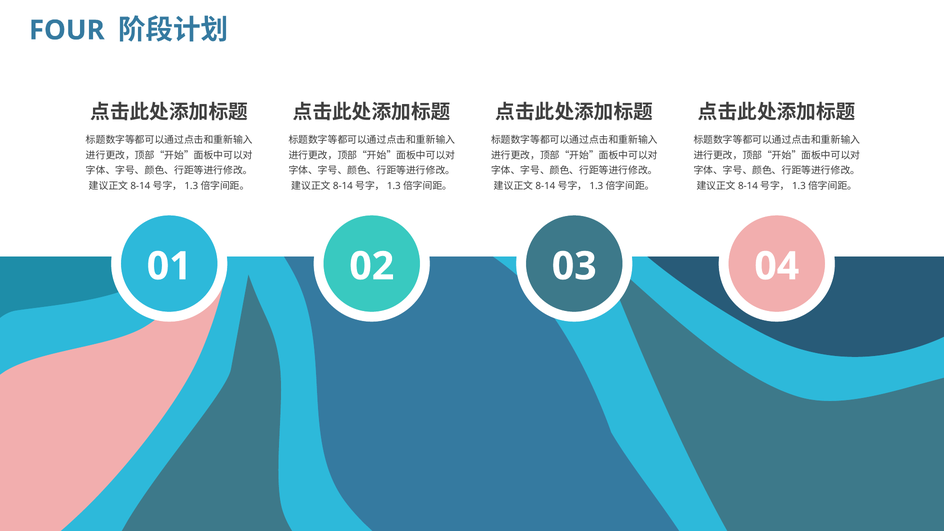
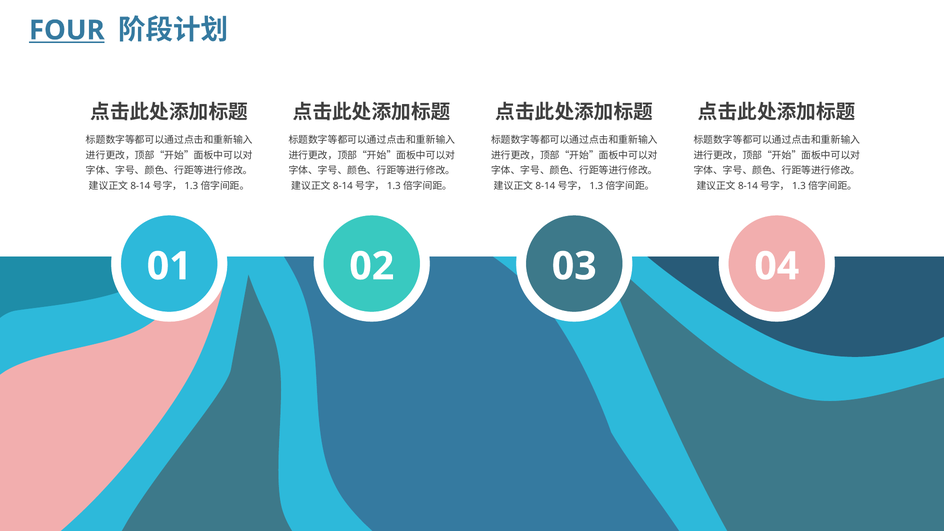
FOUR underline: none -> present (67, 30)
